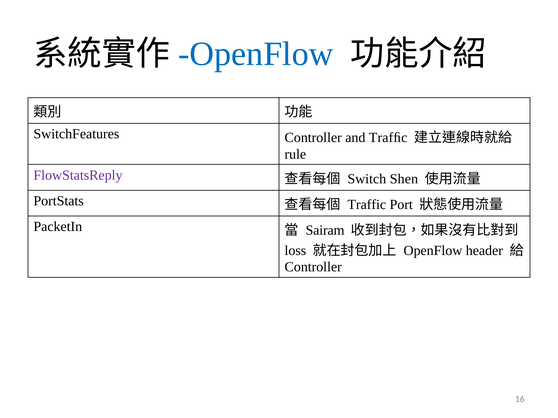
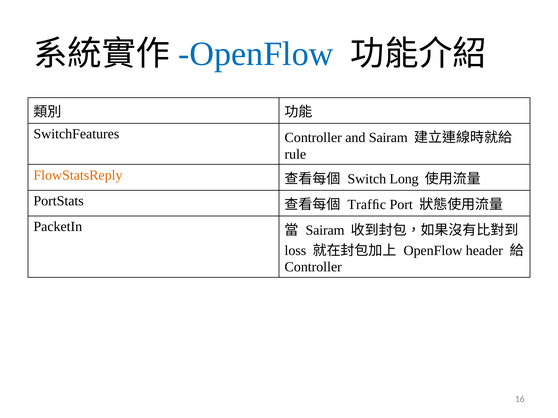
and Trafﬁc: Trafﬁc -> Sairam (388, 138)
FlowStatsReply colour: purple -> orange (78, 175)
Shen: Shen -> Long (404, 179)
Traffic: Traffic -> Trafﬁc (367, 205)
